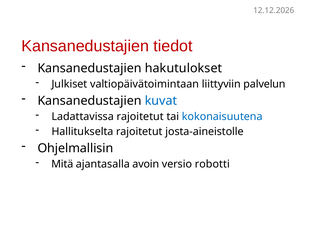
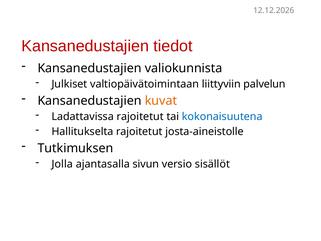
hakutulokset: hakutulokset -> valiokunnista (184, 68)
kuvat colour: blue -> orange (161, 101)
Ohjelmallisin: Ohjelmallisin -> Tutkimuksen (75, 148)
Mitä: Mitä -> Jolla (62, 164)
avoin: avoin -> sivun (146, 164)
robotti: robotti -> sisällöt (212, 164)
